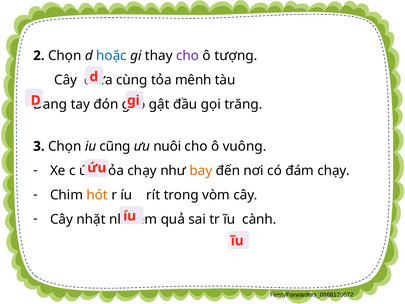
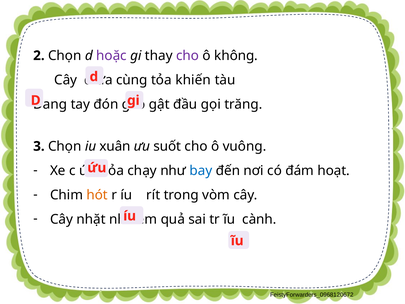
hoặc colour: blue -> purple (111, 56)
tượng: tượng -> không (236, 56)
mênh: mênh -> khiến (193, 80)
cũng: cũng -> xuân (115, 146)
nuôi: nuôi -> suốt (167, 146)
bay colour: orange -> blue (201, 170)
đám chạy: chạy -> hoạt (334, 170)
